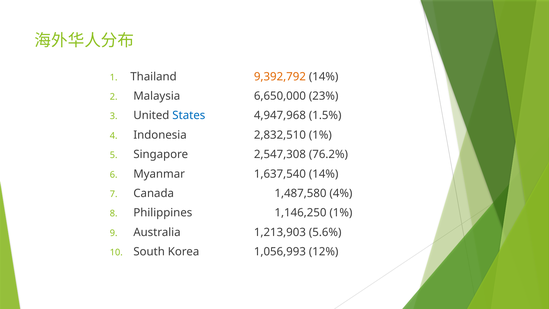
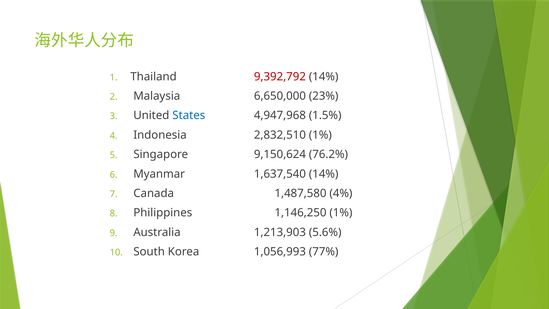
9,392,792 colour: orange -> red (280, 77)
2,547,308: 2,547,308 -> 9,150,624 (280, 154)
12%: 12% -> 77% (324, 252)
